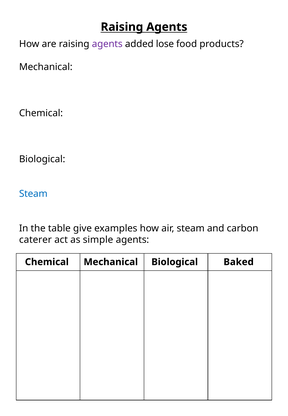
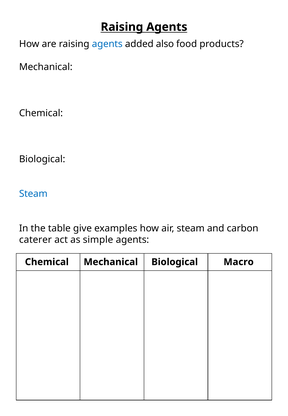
agents colour: purple -> blue (107, 44)
lose: lose -> also (165, 44)
Baked: Baked -> Macro (239, 262)
